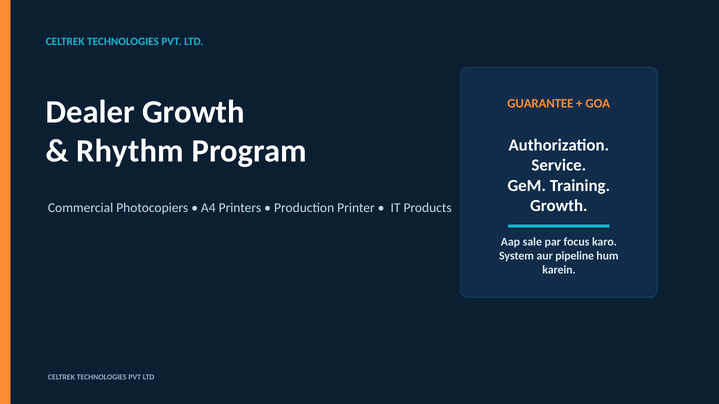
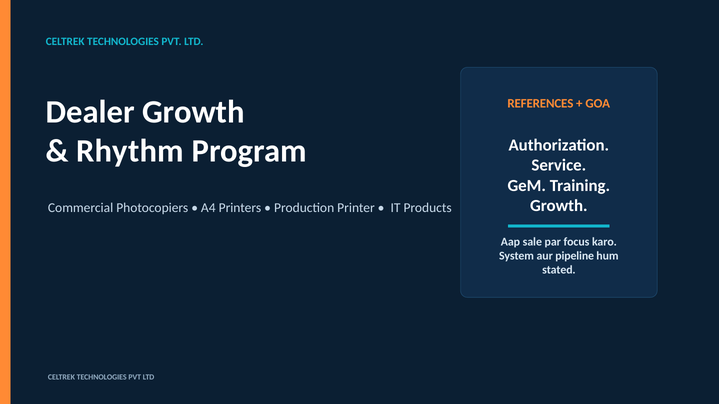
GUARANTEE: GUARANTEE -> REFERENCES (540, 103)
karein: karein -> stated (559, 270)
